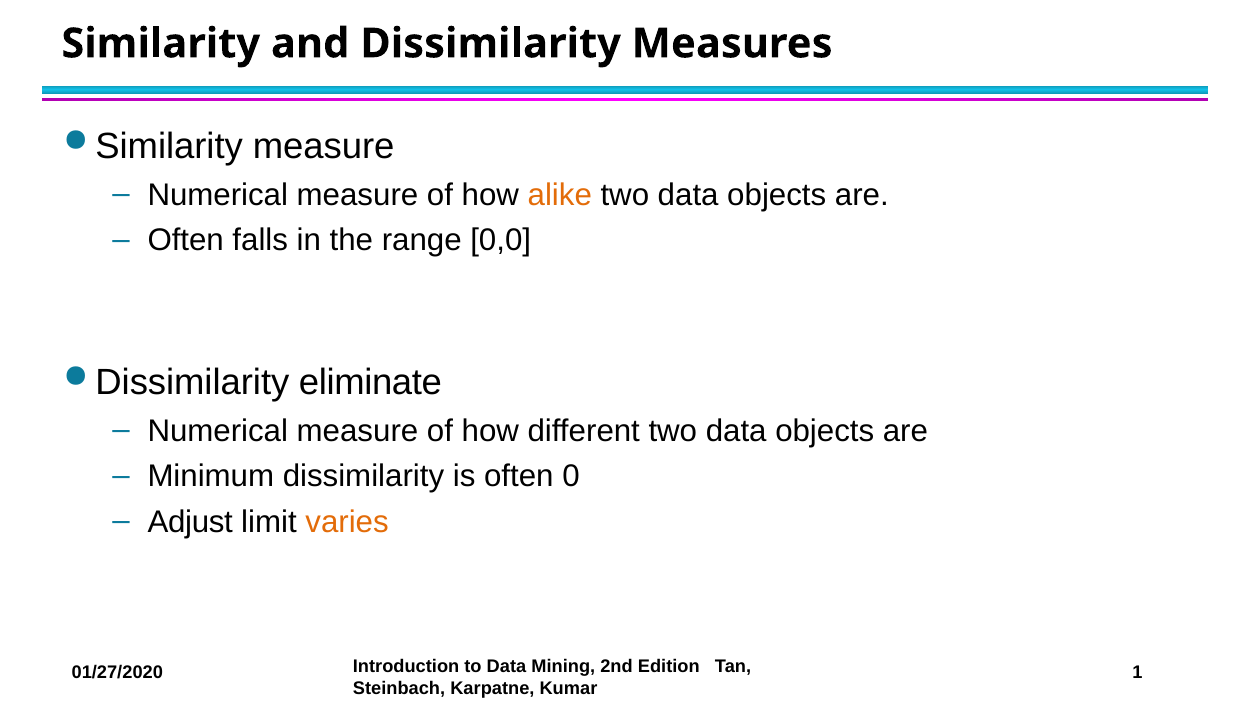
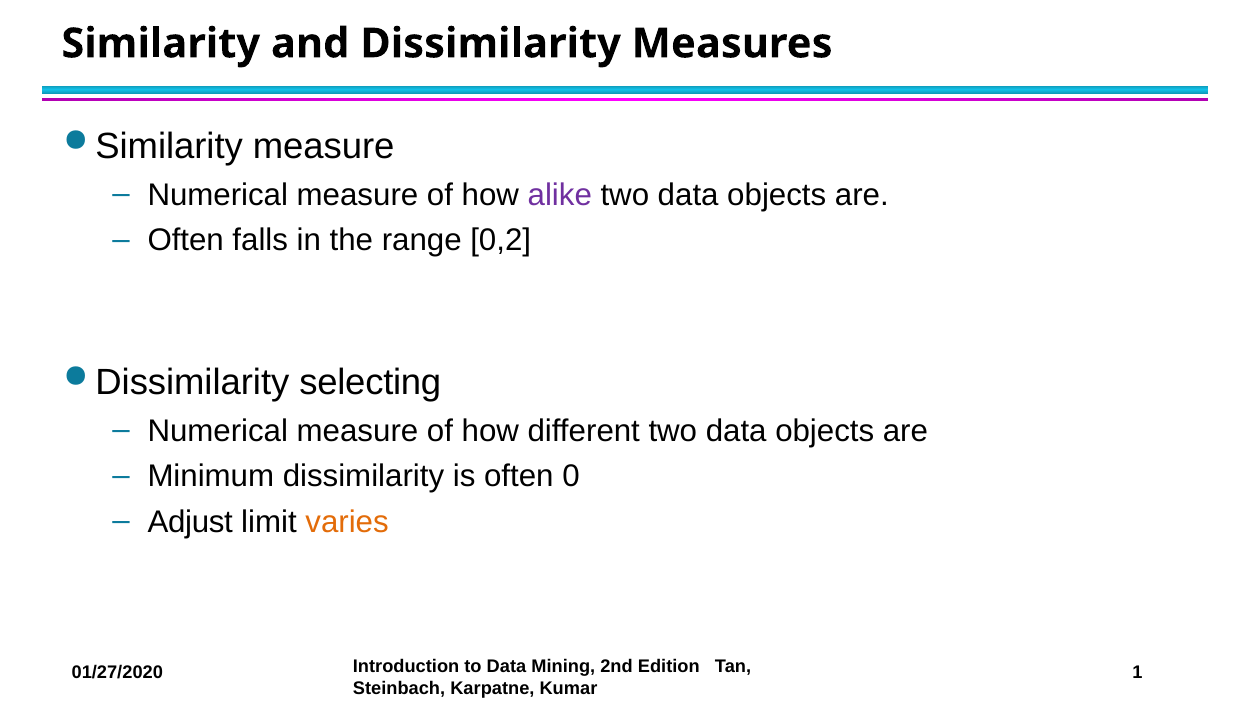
alike colour: orange -> purple (560, 195)
0,0: 0,0 -> 0,2 (501, 241)
eliminate: eliminate -> selecting (370, 382)
